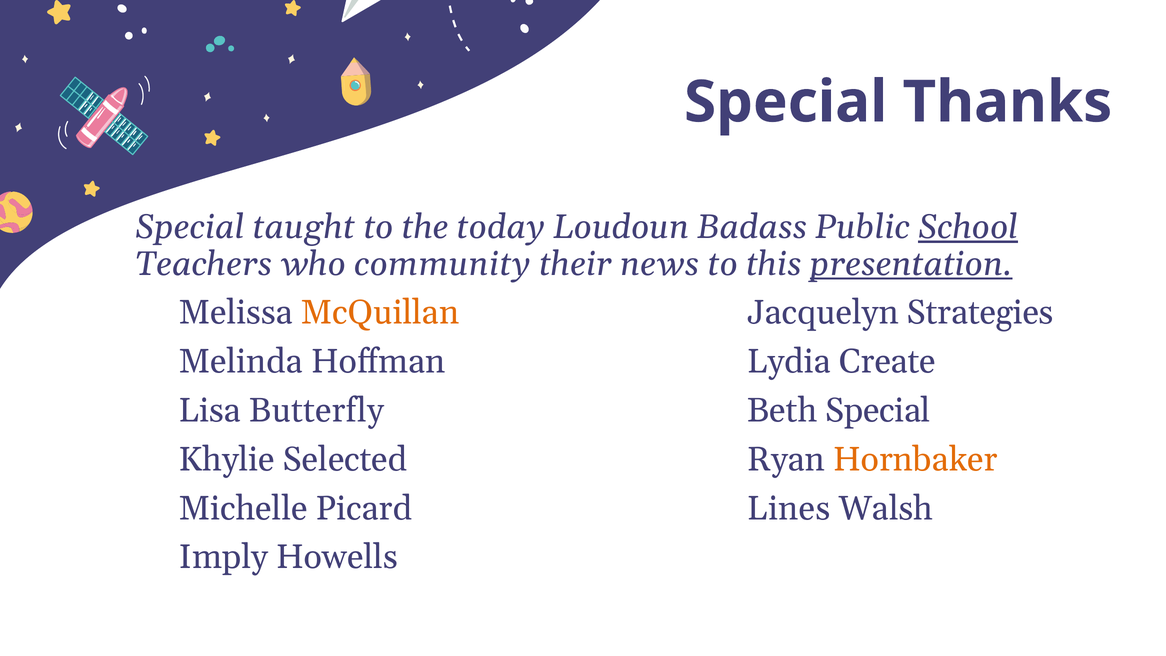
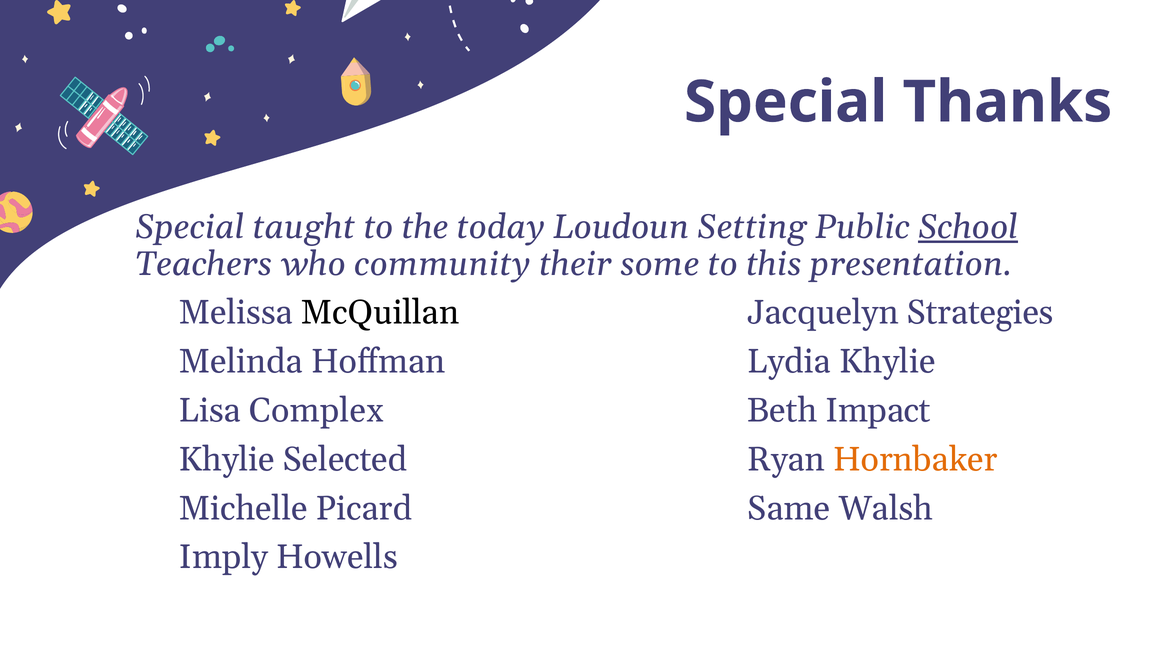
Badass: Badass -> Setting (752, 227)
news: news -> some (660, 264)
presentation underline: present -> none (911, 264)
McQuillan colour: orange -> black (380, 313)
Lydia Create: Create -> Khylie (887, 362)
Butterfly: Butterfly -> Complex (316, 410)
Beth Special: Special -> Impact (878, 410)
Lines: Lines -> Same (789, 508)
